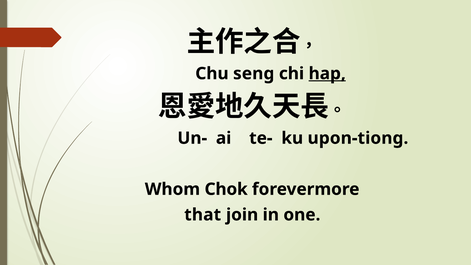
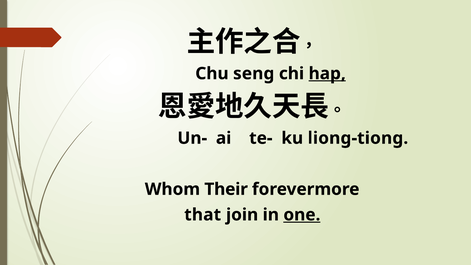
upon-tiong: upon-tiong -> liong-tiong (358, 138)
Chok: Chok -> Their (226, 189)
one underline: none -> present (302, 215)
